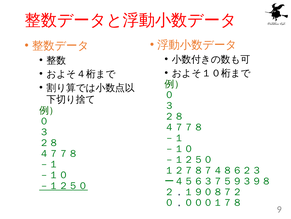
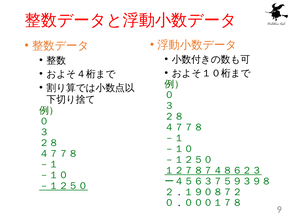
１２７８７４８６２３ underline: none -> present (213, 170)
